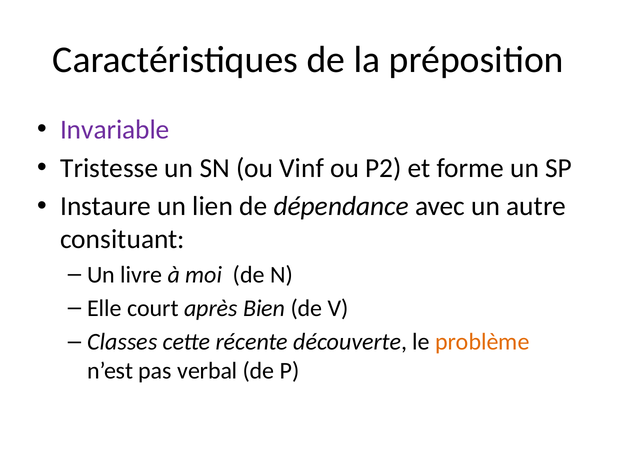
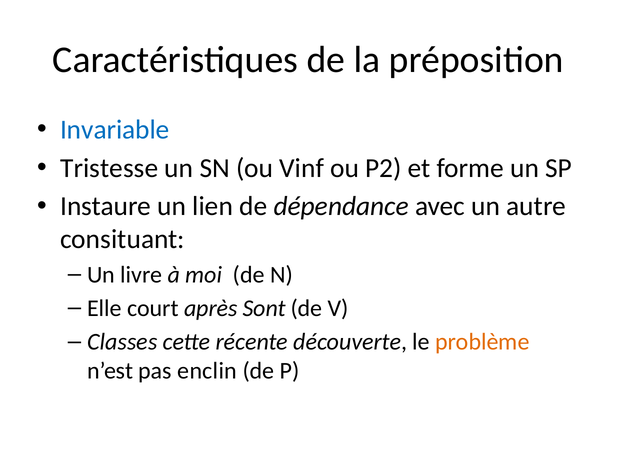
Invariable colour: purple -> blue (115, 129)
Bien: Bien -> Sont (264, 308)
verbal: verbal -> enclin (207, 370)
